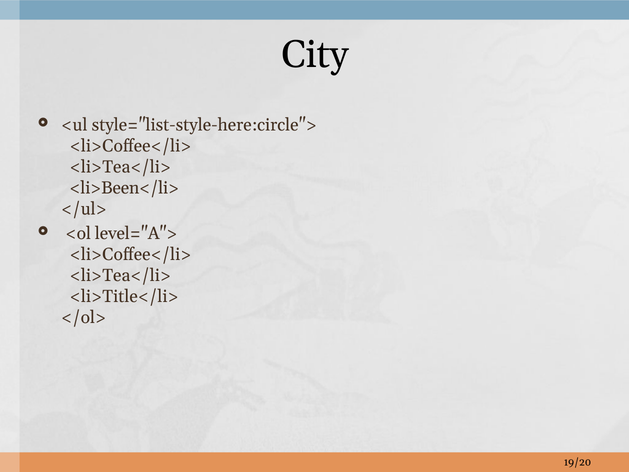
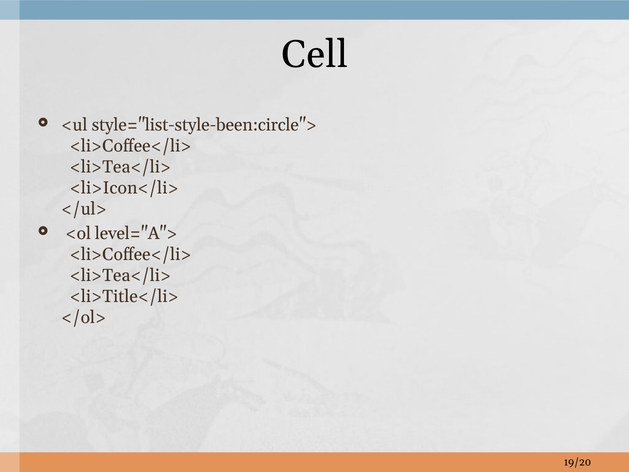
City: City -> Cell (315, 55)
style="list-style-here:circle">: style="list-style-here:circle"> -> style="list-style-been:circle"> (204, 125)
<li>Been</li>: <li>Been</li> -> <li>Icon</li> (124, 188)
